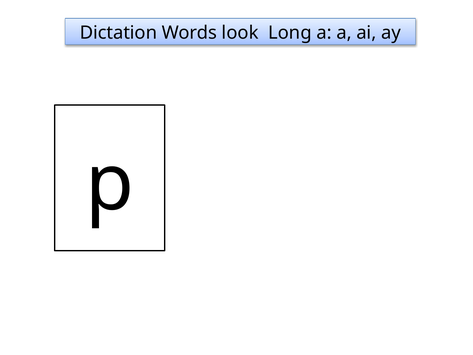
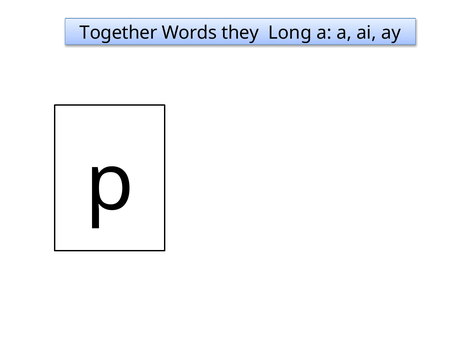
Dictation: Dictation -> Together (119, 33)
look: look -> they (240, 33)
